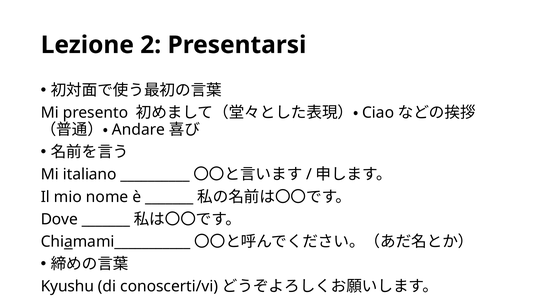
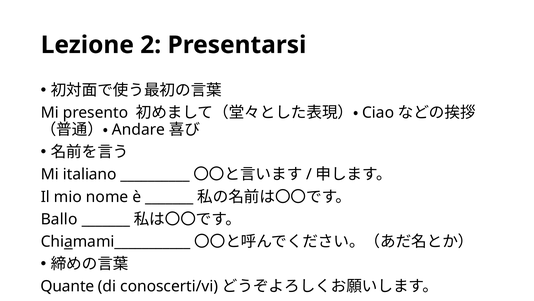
Dove: Dove -> Ballo (59, 219)
Kyushu: Kyushu -> Quante (67, 286)
